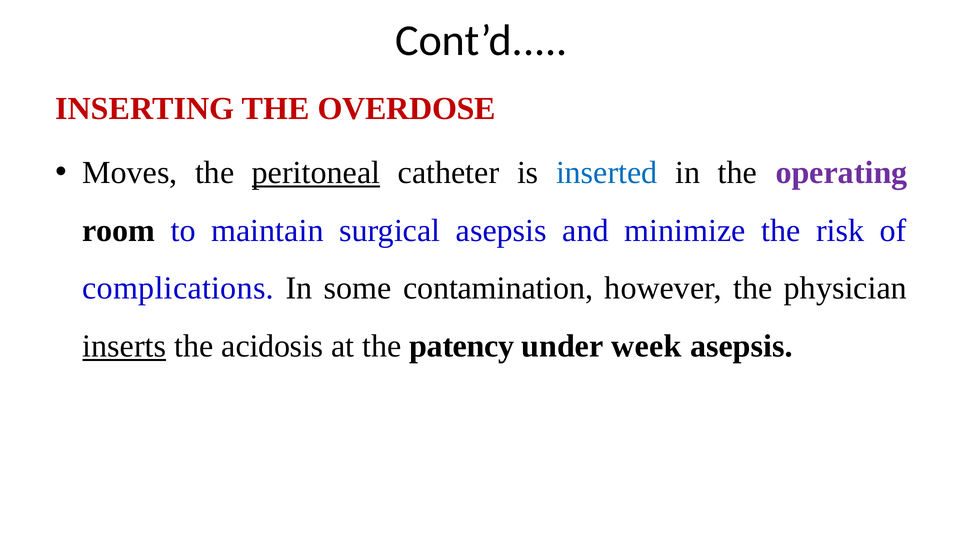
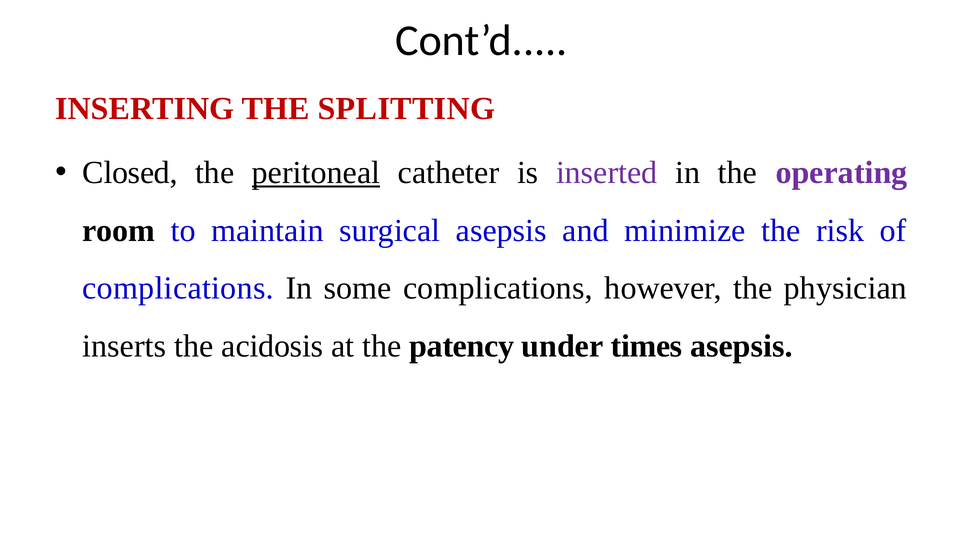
OVERDOSE: OVERDOSE -> SPLITTING (406, 108)
Moves: Moves -> Closed (130, 173)
inserted colour: blue -> purple (607, 173)
some contamination: contamination -> complications (498, 288)
inserts underline: present -> none (124, 346)
week: week -> times (647, 346)
